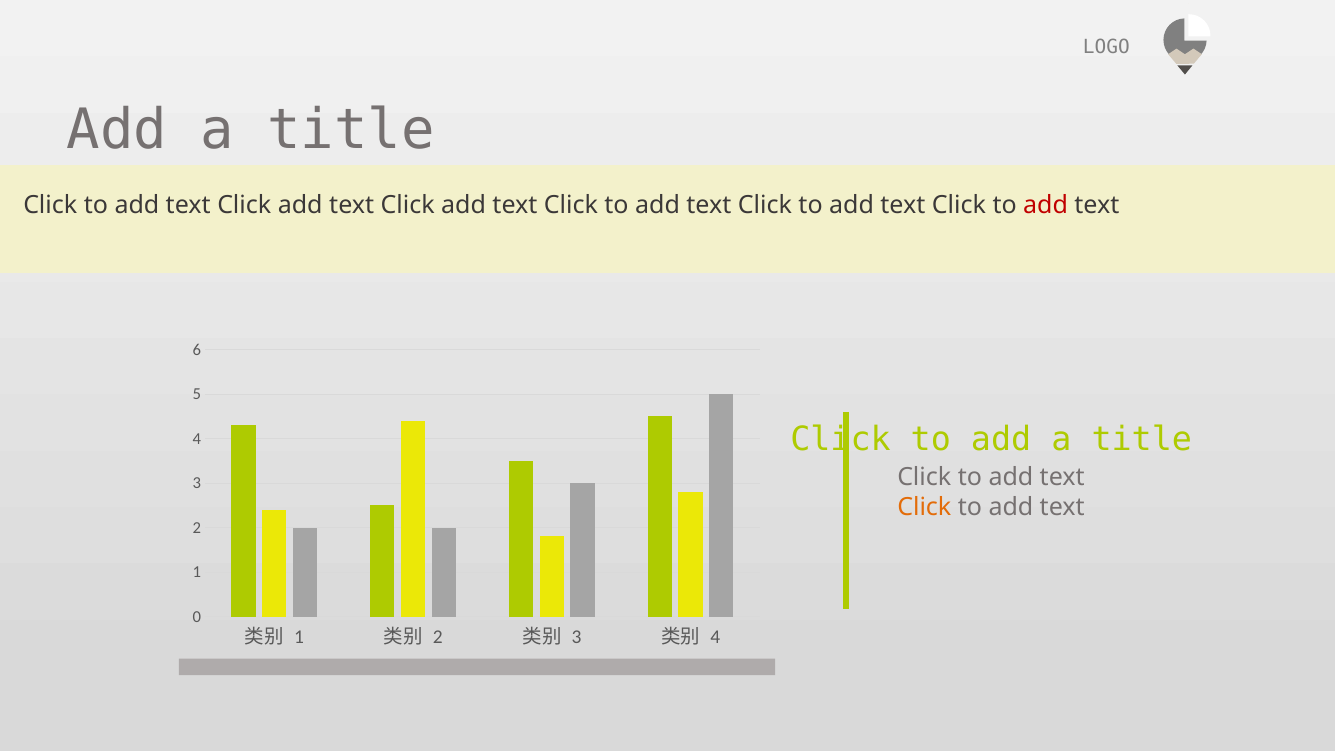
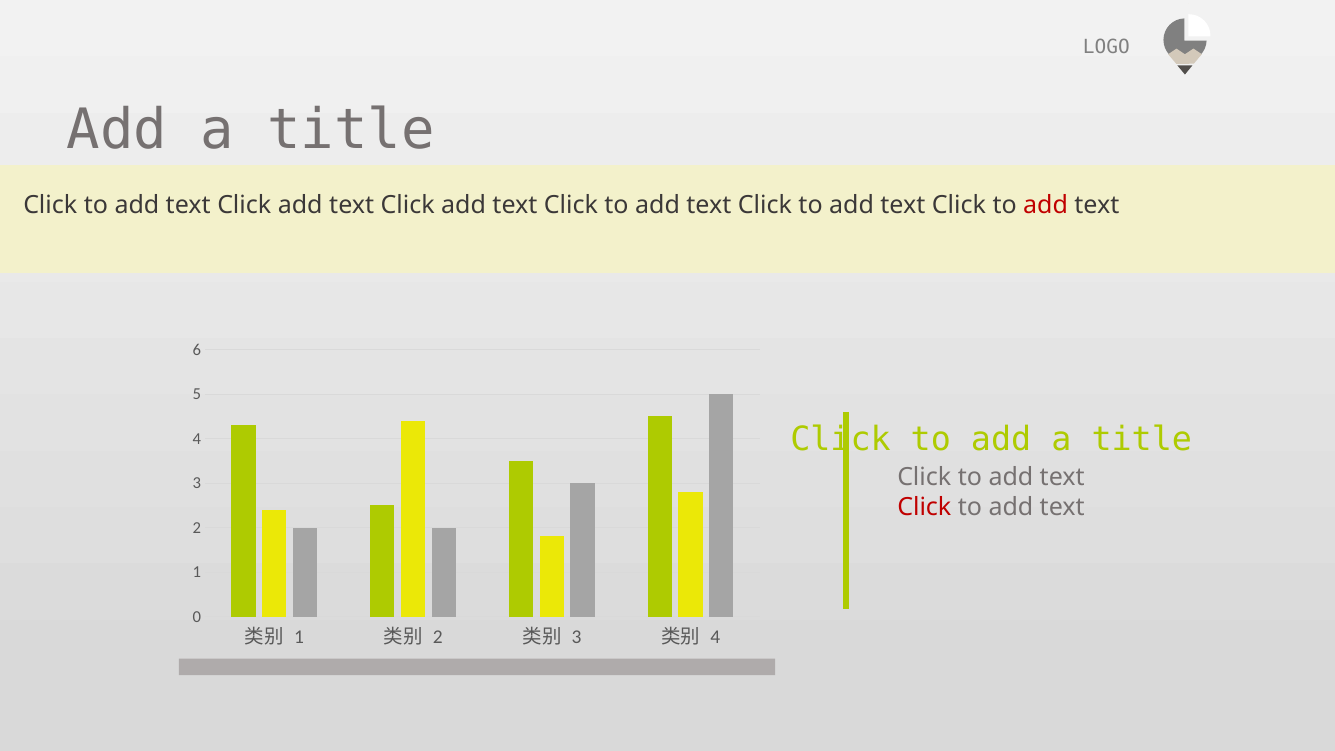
Click colour: orange -> red (924, 507)
